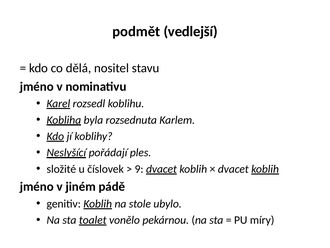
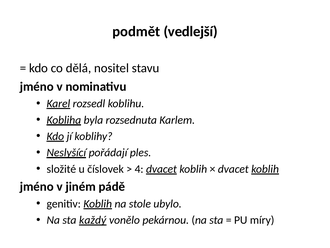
9: 9 -> 4 (139, 169)
toalet: toalet -> každý (93, 220)
